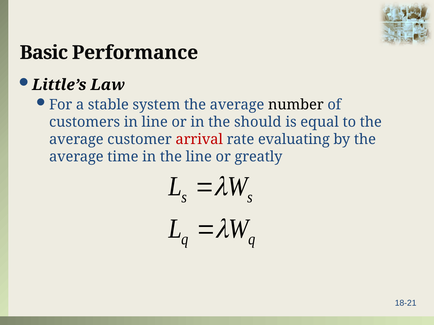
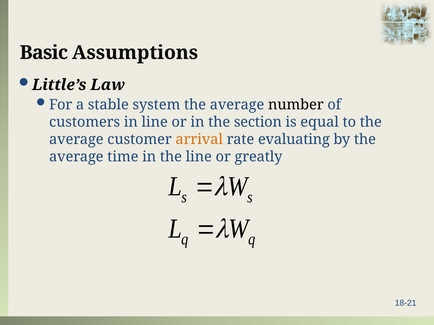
Performance: Performance -> Assumptions (135, 53)
should: should -> section (258, 122)
arrival colour: red -> orange (199, 139)
